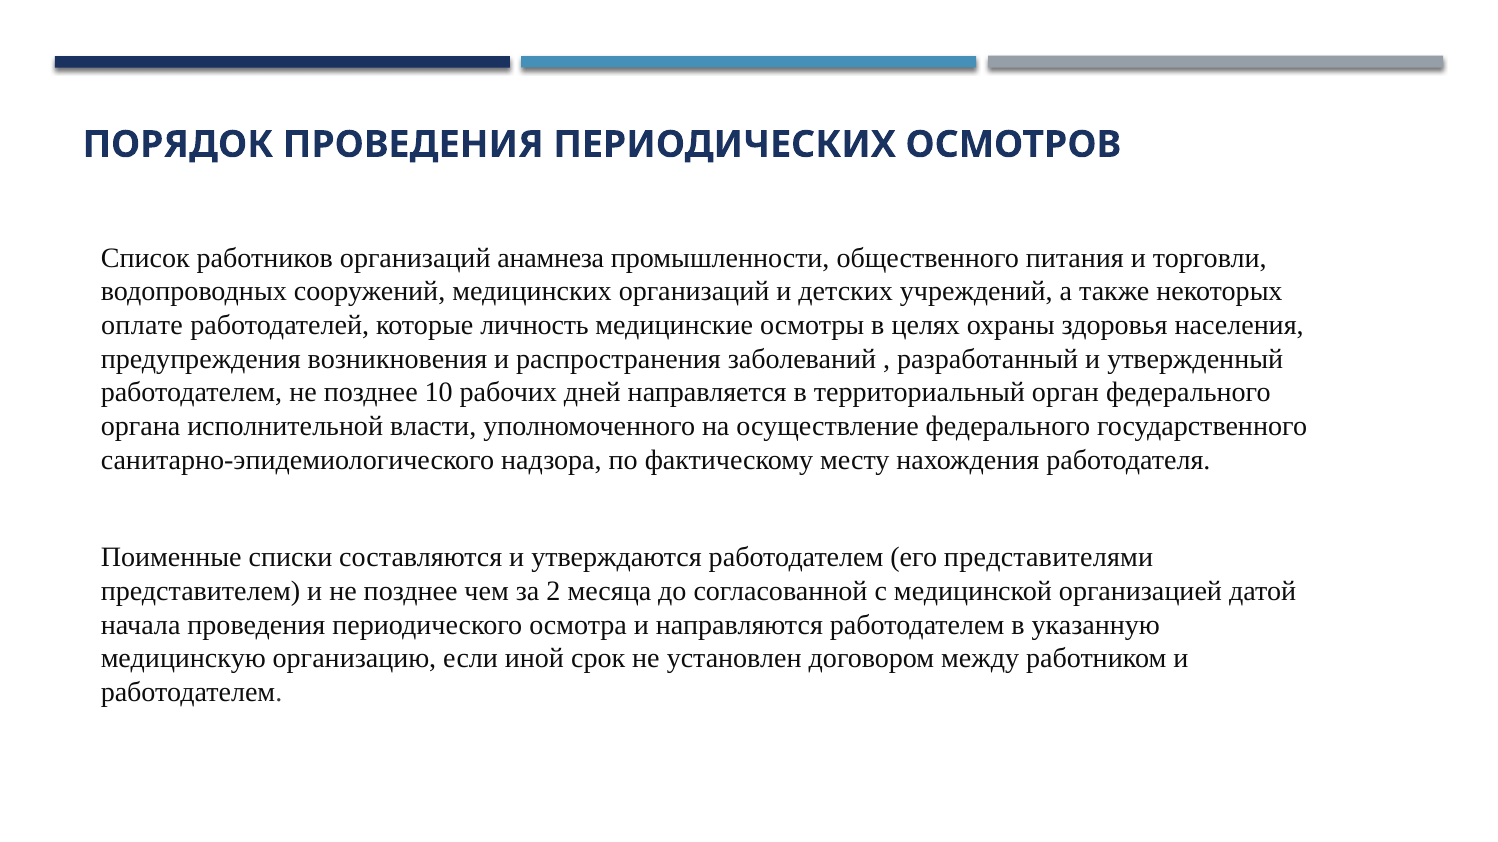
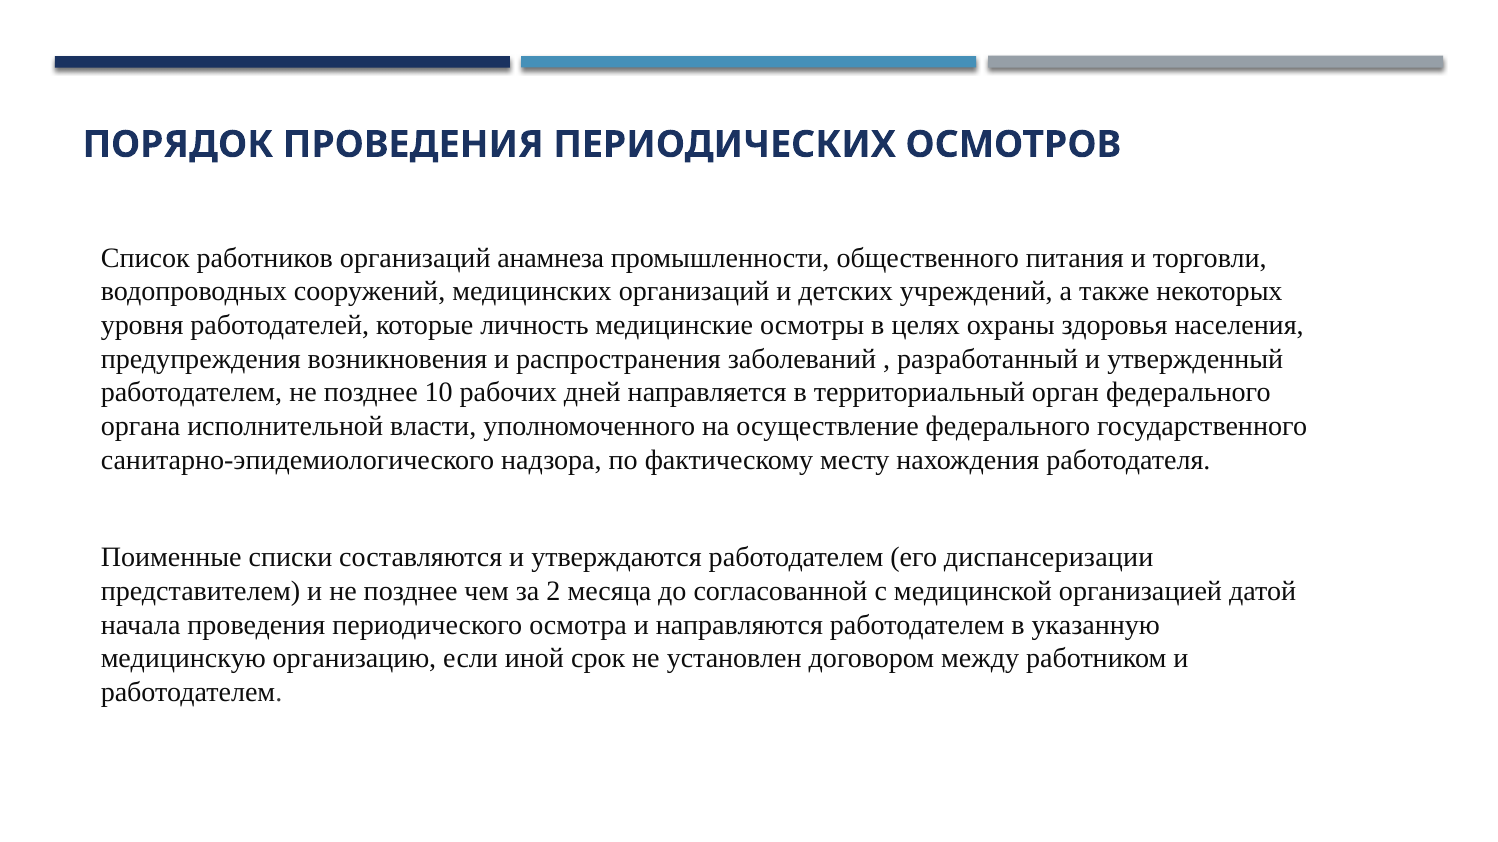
оплате: оплате -> уровня (142, 326)
представителями: представителями -> диспансеризации (1049, 558)
